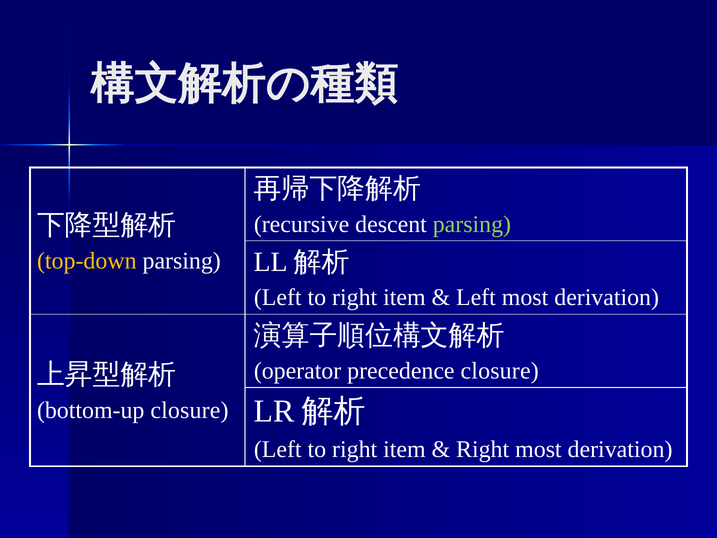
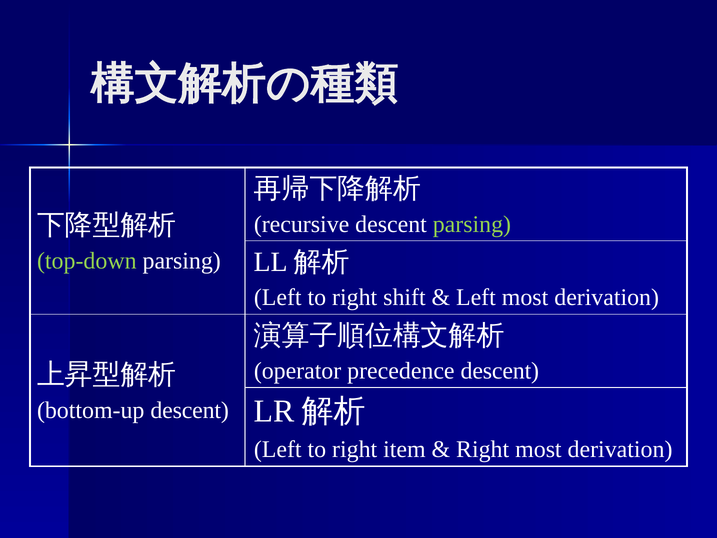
top-down colour: yellow -> light green (87, 261)
item: item -> shift (404, 297)
precedence closure: closure -> descent (500, 371)
bottom-up closure: closure -> descent (190, 410)
